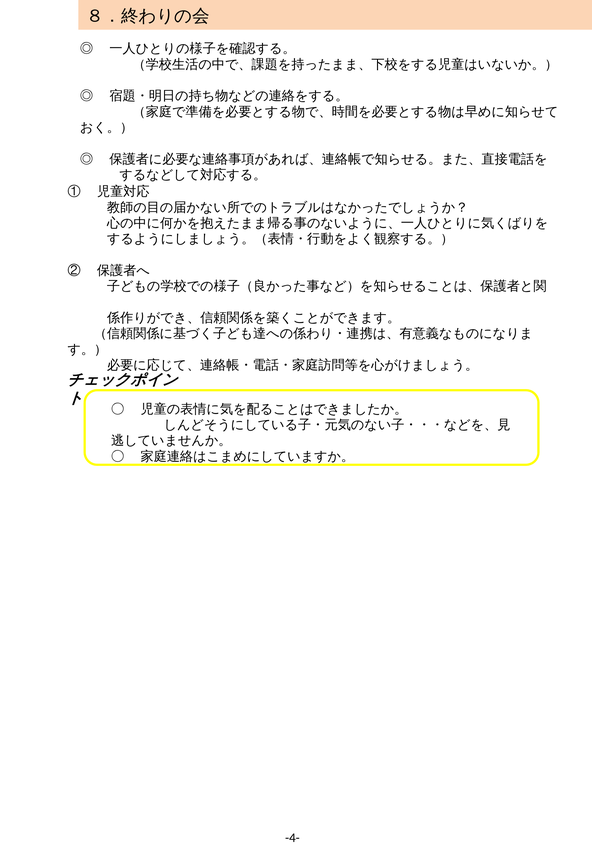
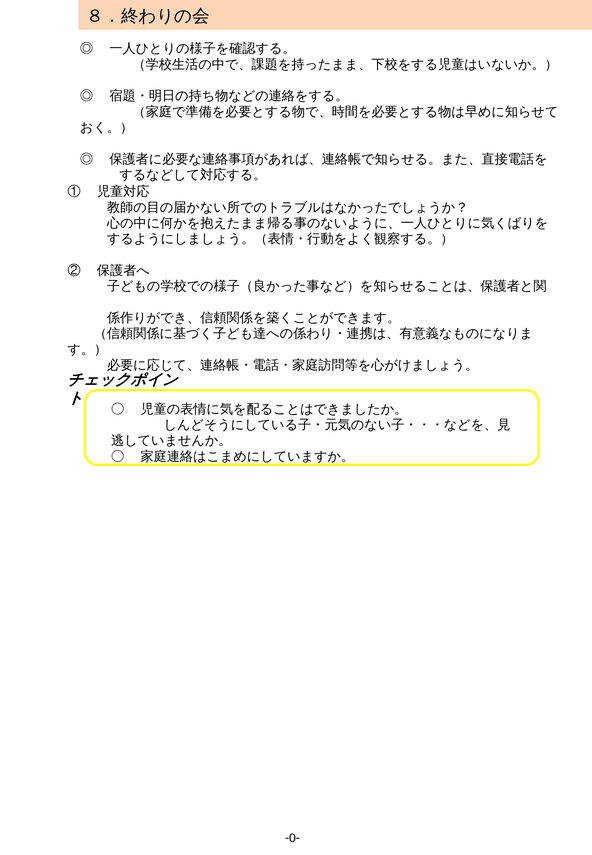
-4-: -4- -> -0- (292, 838)
